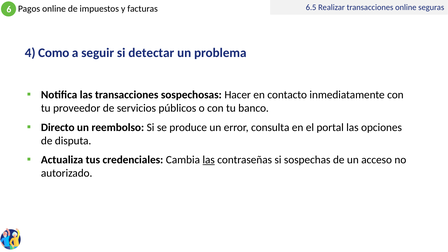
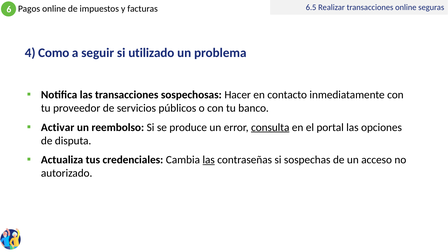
detectar: detectar -> utilizado (151, 53)
Directo: Directo -> Activar (58, 127)
consulta underline: none -> present (270, 127)
